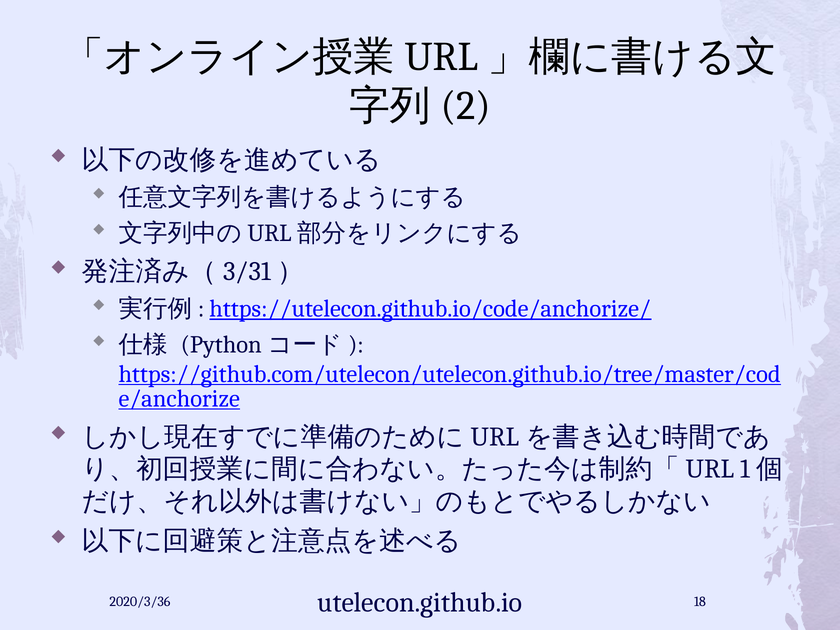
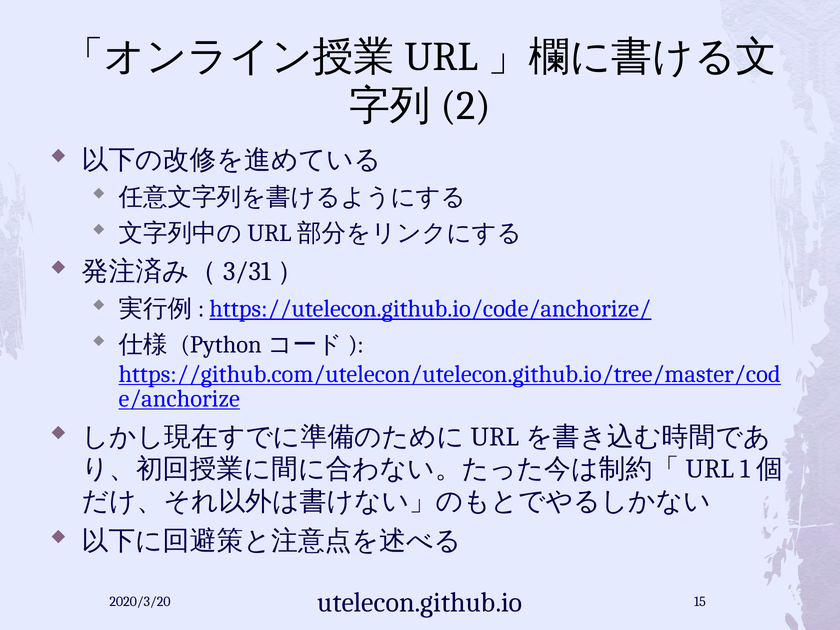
2020/3/36: 2020/3/36 -> 2020/3/20 (140, 602)
18: 18 -> 15 (700, 602)
